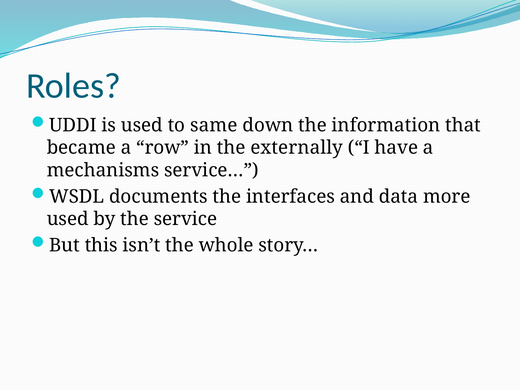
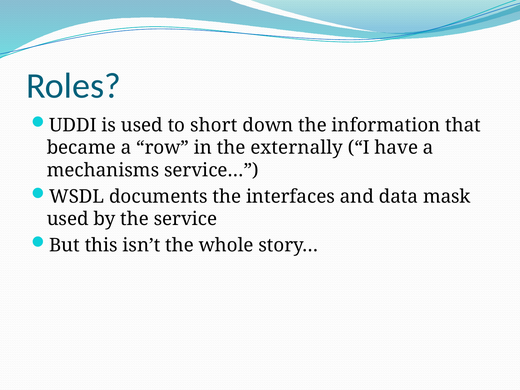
same: same -> short (214, 125)
more: more -> mask (447, 197)
